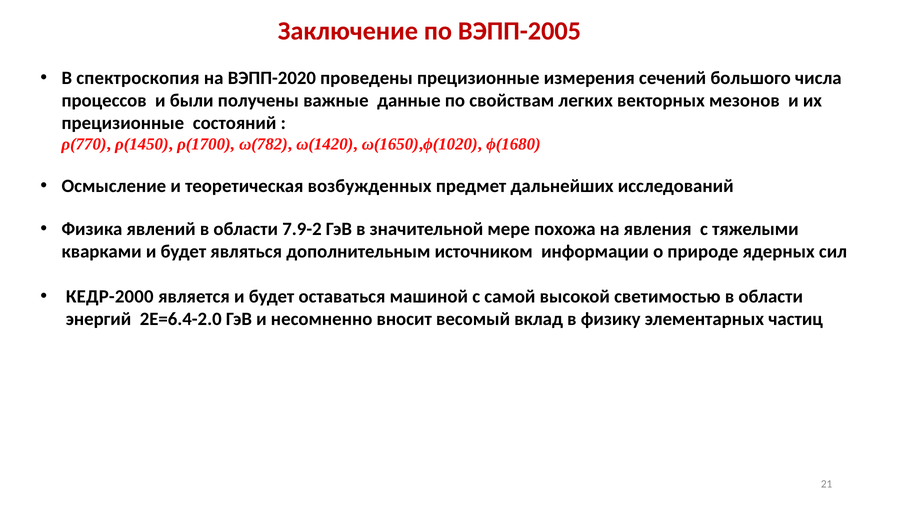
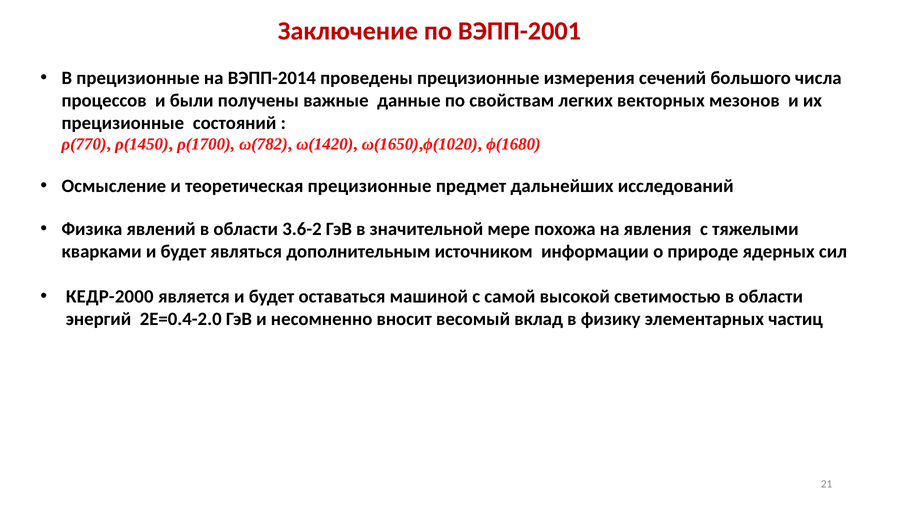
ВЭПП-2005: ВЭПП-2005 -> ВЭПП-2001 (519, 31)
В спектроскопия: спектроскопия -> прецизионные (138, 78)
ВЭПП-2020: ВЭПП-2020 -> ВЭПП-2014 (272, 78)
теоретическая возбужденных: возбужденных -> прецизионные (370, 186)
7.9-2: 7.9-2 -> 3.6-2 (302, 229)
2Е=6.4-2.0: 2Е=6.4-2.0 -> 2Е=0.4-2.0 (181, 319)
